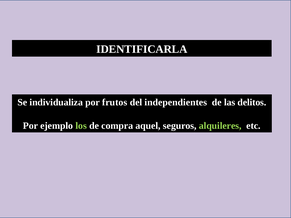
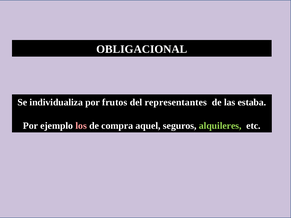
IDENTIFICARLA: IDENTIFICARLA -> OBLIGACIONAL (142, 49)
independientes: independientes -> representantes (176, 102)
delitos: delitos -> estaba (252, 102)
los colour: light green -> pink (81, 126)
